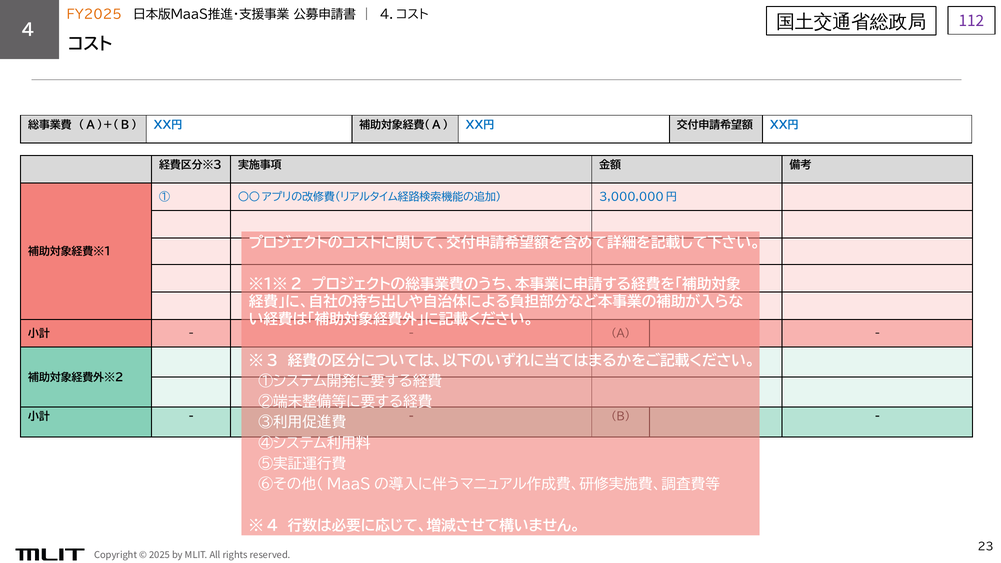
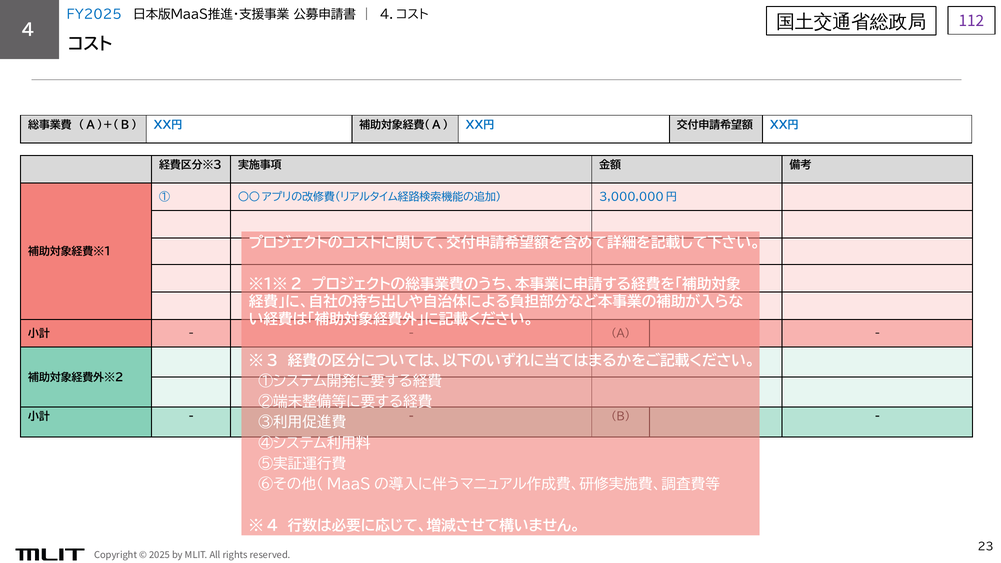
FY2025 colour: orange -> blue (94, 14)
